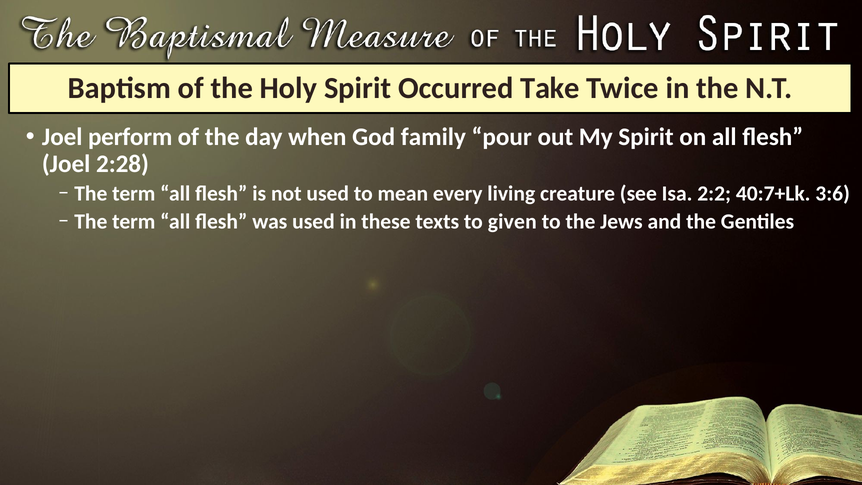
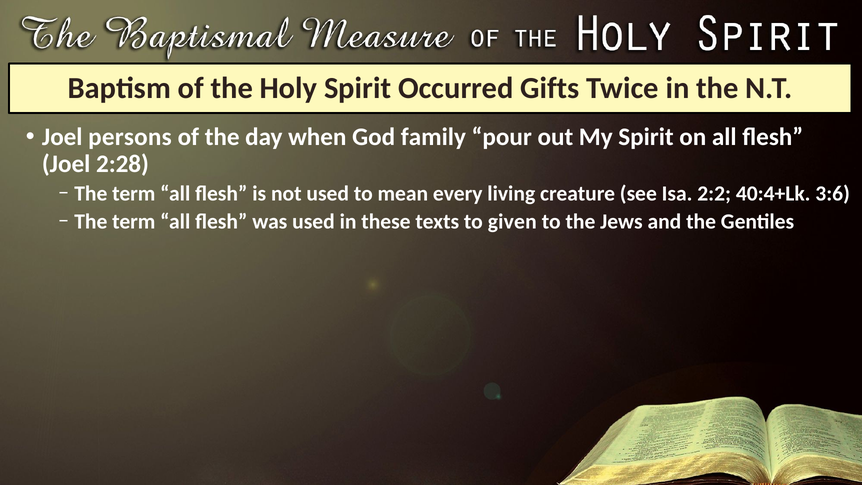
Take: Take -> Gifts (550, 88)
perform: perform -> persons (130, 137)
40:7+Lk: 40:7+Lk -> 40:4+Lk (773, 194)
